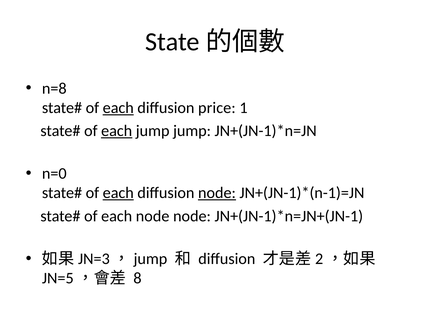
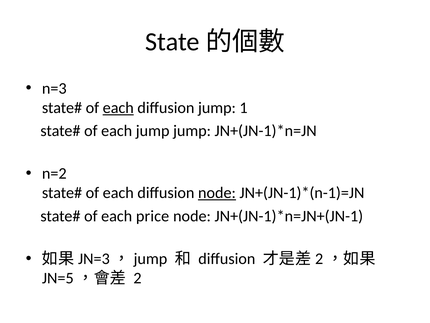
n=8: n=8 -> n=3 (54, 88)
diffusion price: price -> jump (217, 108)
each underline: present -> none (117, 131)
n=0: n=0 -> n=2 (54, 173)
each underline: present -> none (118, 193)
each node: node -> price (153, 216)
8: 8 -> 2 (137, 278)
